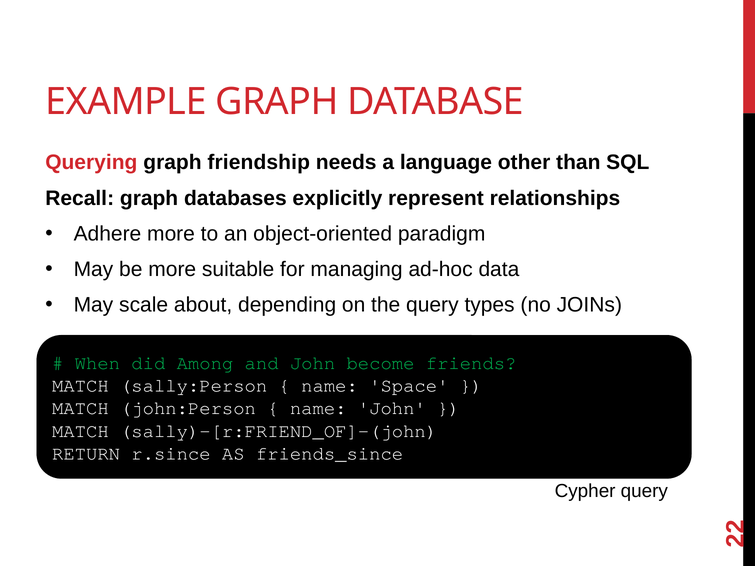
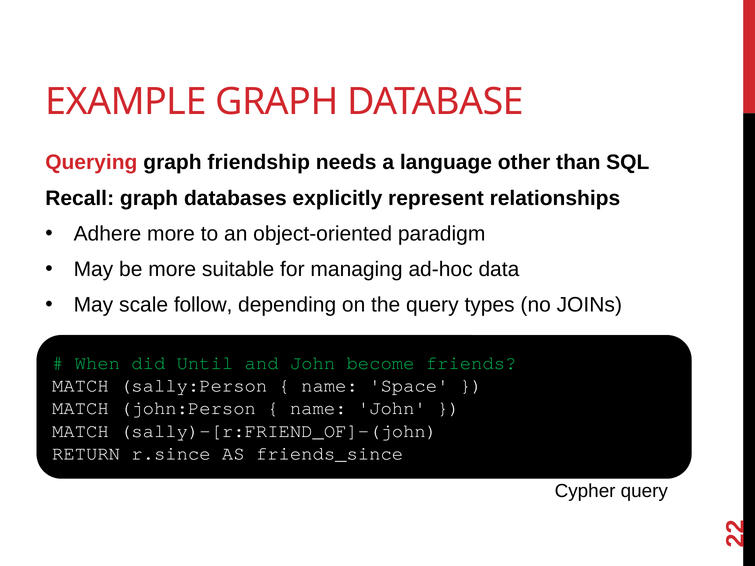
about: about -> follow (203, 305)
Among: Among -> Until (205, 363)
